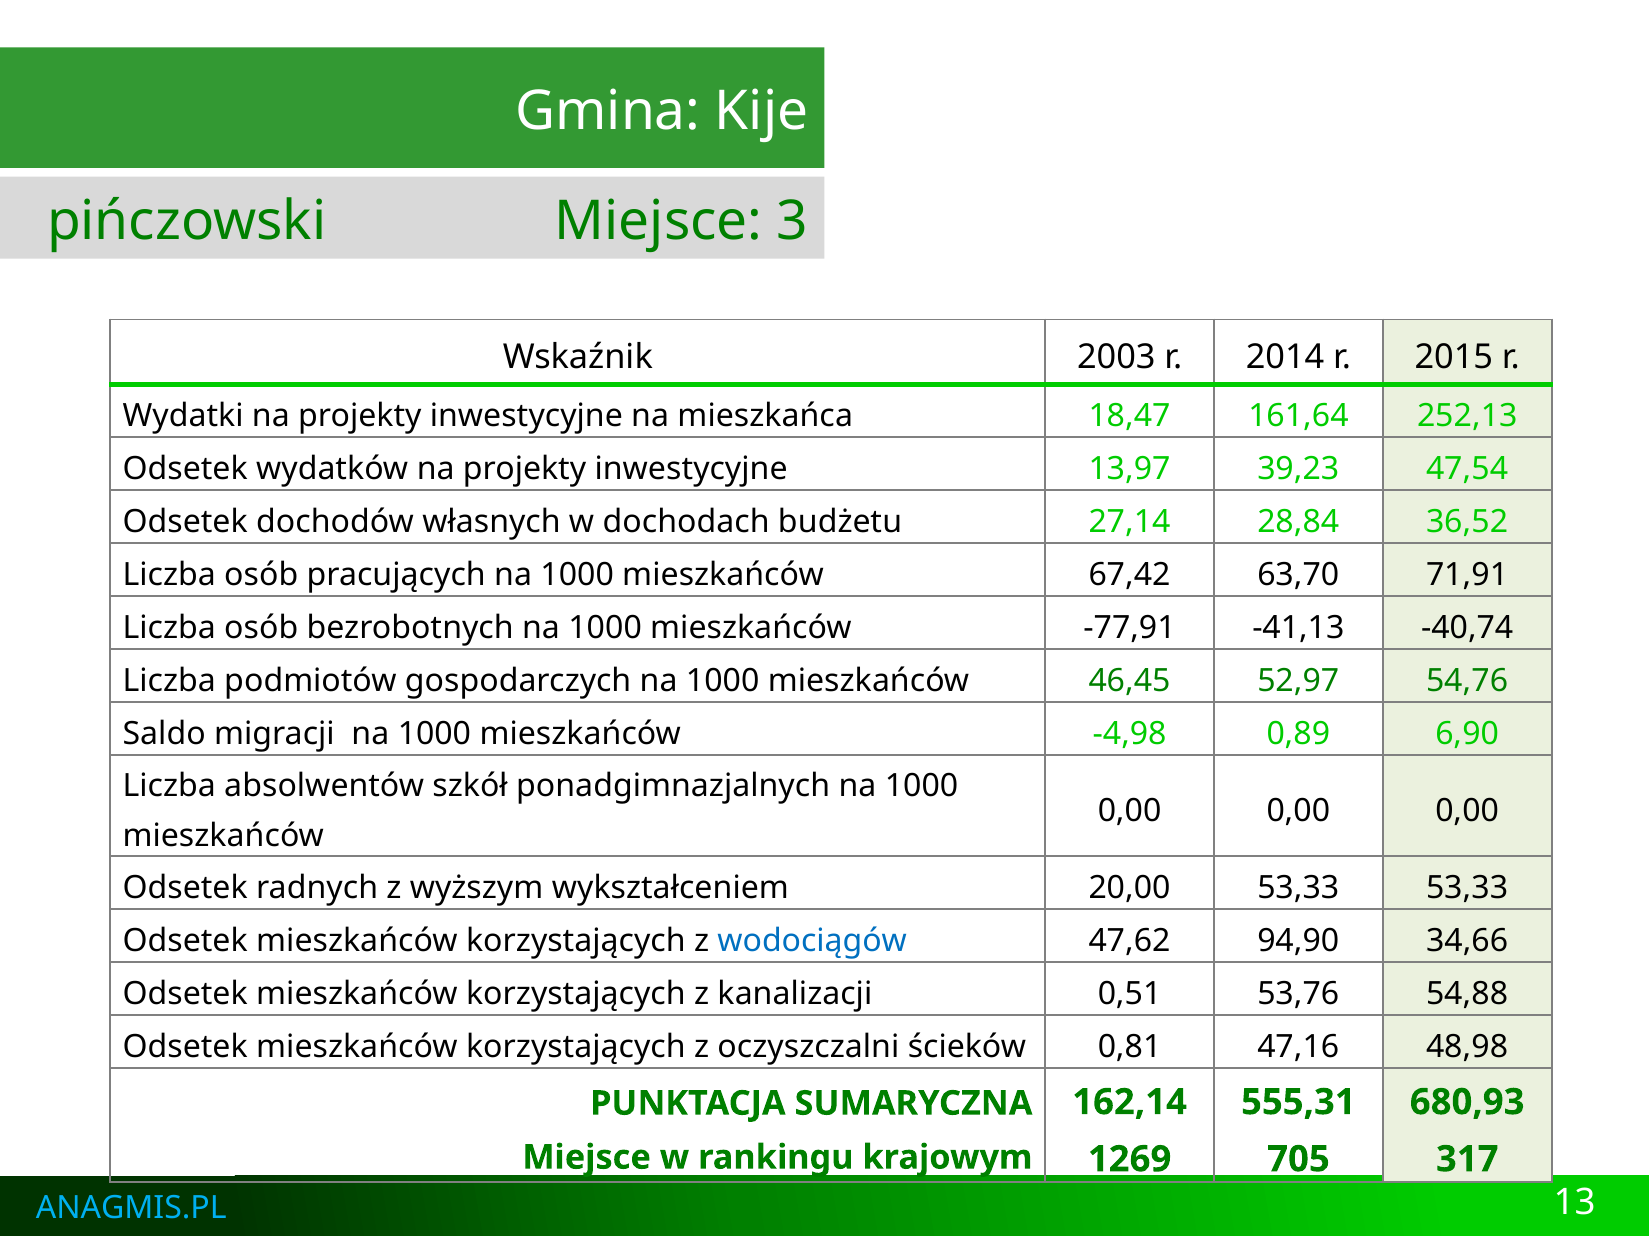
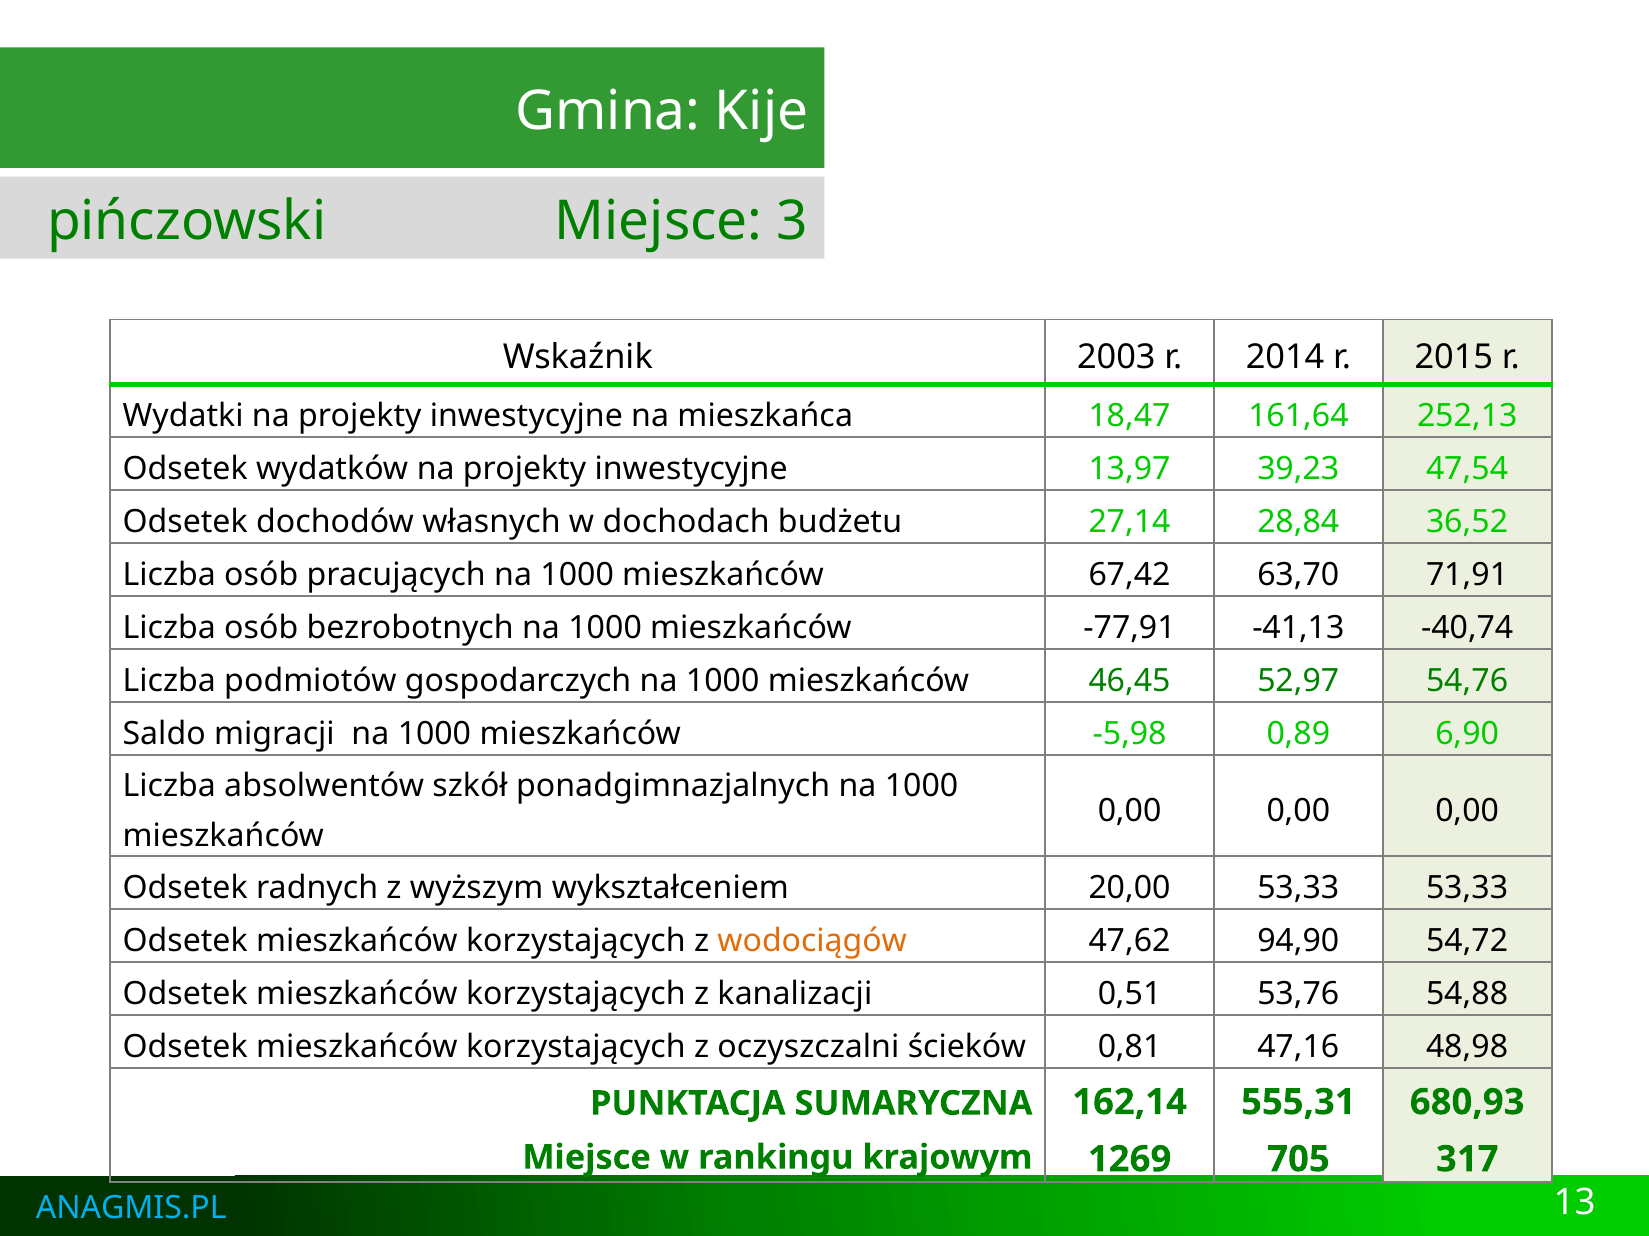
-4,98: -4,98 -> -5,98 (1130, 735)
wodociągów colour: blue -> orange (812, 941)
34,66: 34,66 -> 54,72 (1467, 941)
